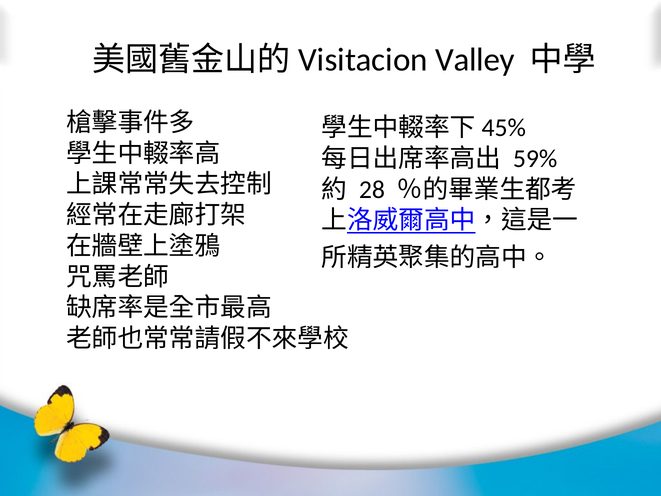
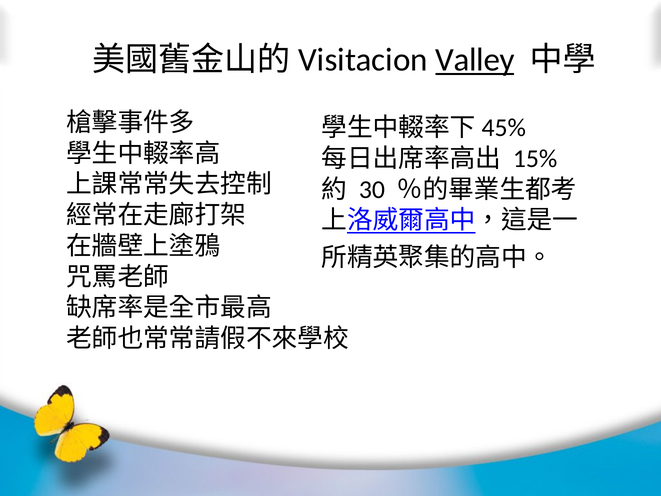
Valley underline: none -> present (475, 60)
59%: 59% -> 15% (535, 159)
28: 28 -> 30 (372, 190)
